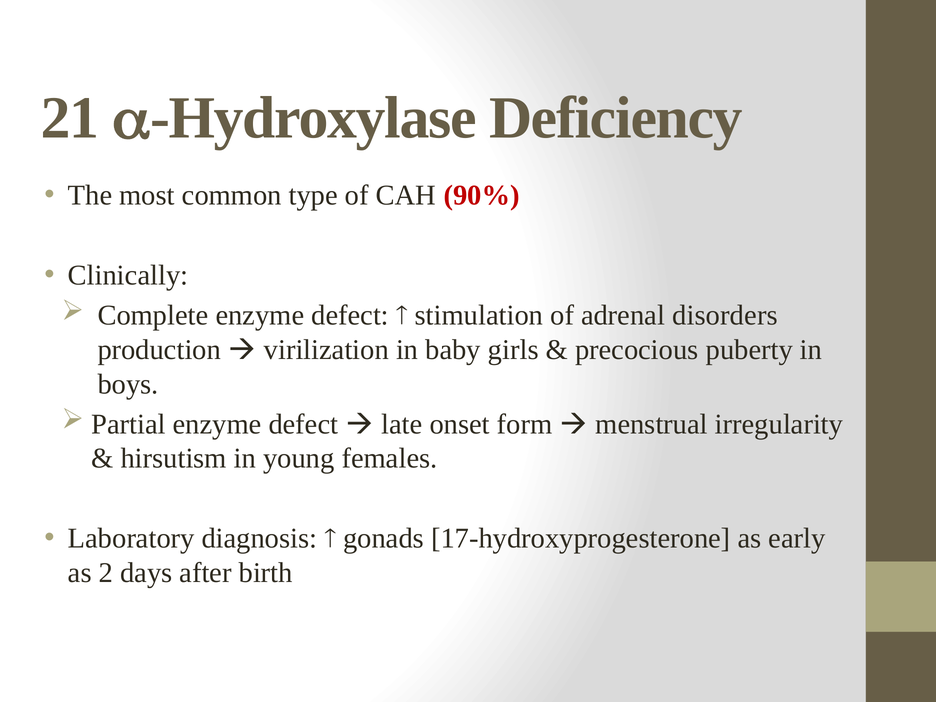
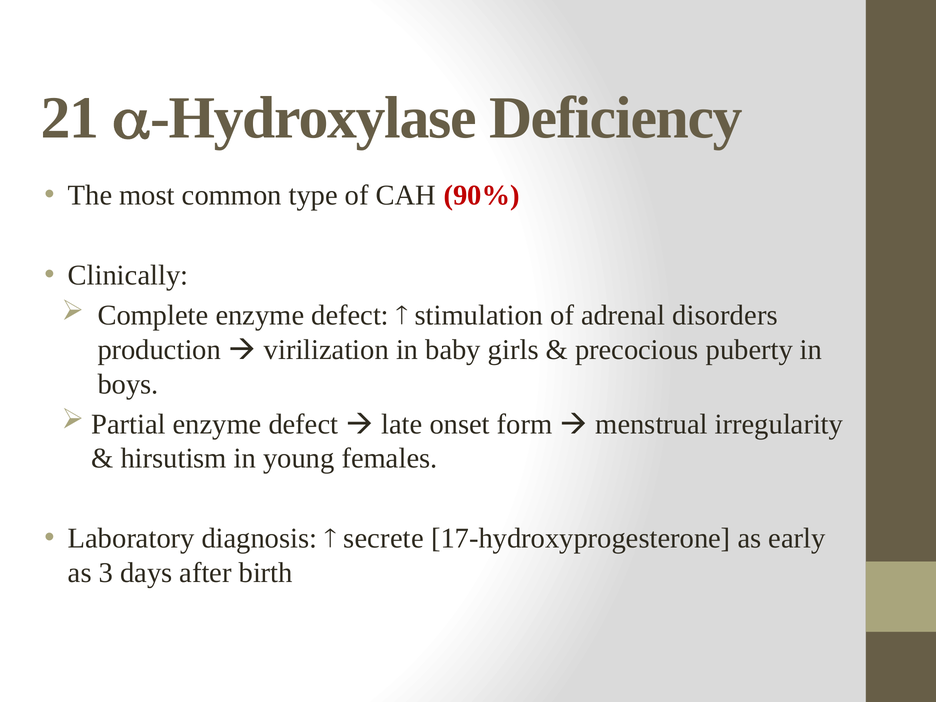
gonads: gonads -> secrete (383, 538)
2: 2 -> 3 (106, 573)
